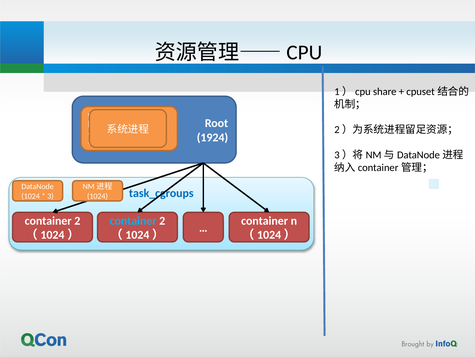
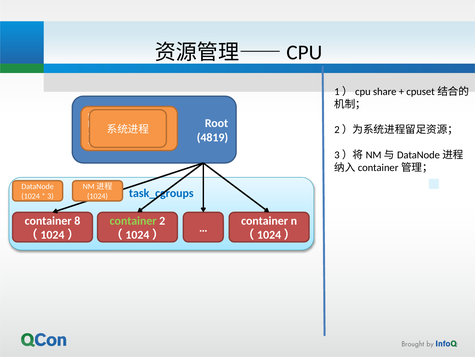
1924: 1924 -> 4819 (212, 137)
2: 2 -> 8 (77, 220)
container colour: light blue -> light green (133, 220)
